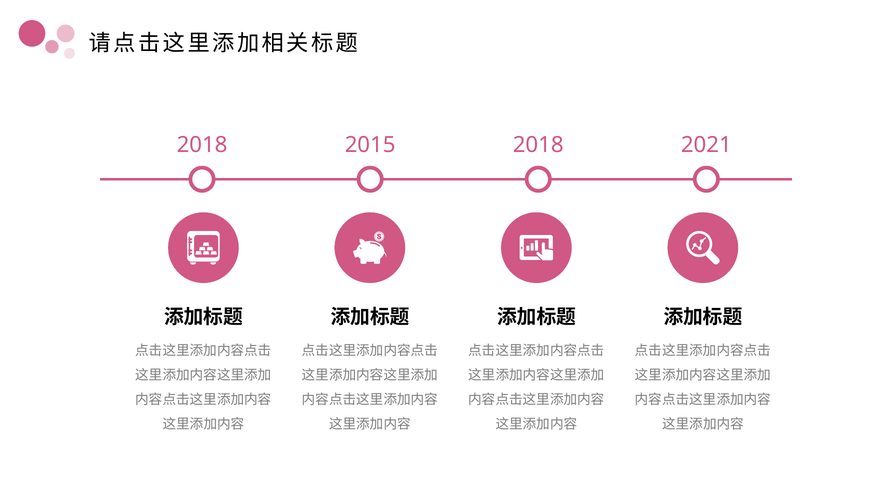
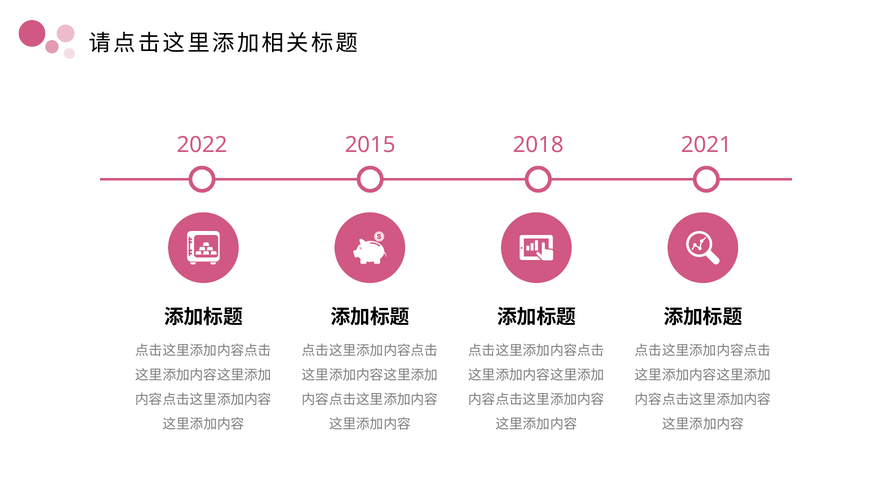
2018: 2018 -> 2022 (202, 145)
